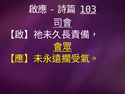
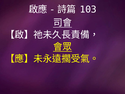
103 underline: present -> none (88, 9)
